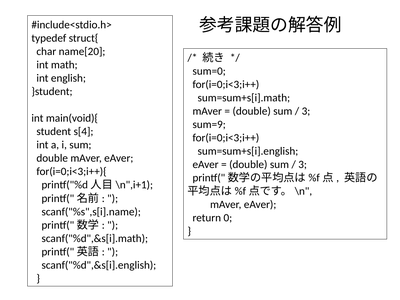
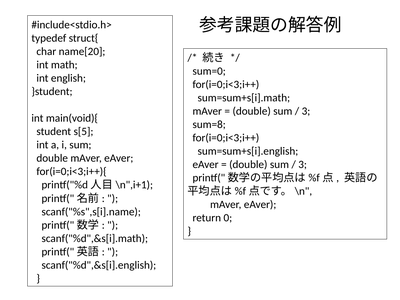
sum=9: sum=9 -> sum=8 (209, 124)
s[4: s[4 -> s[5 (83, 132)
